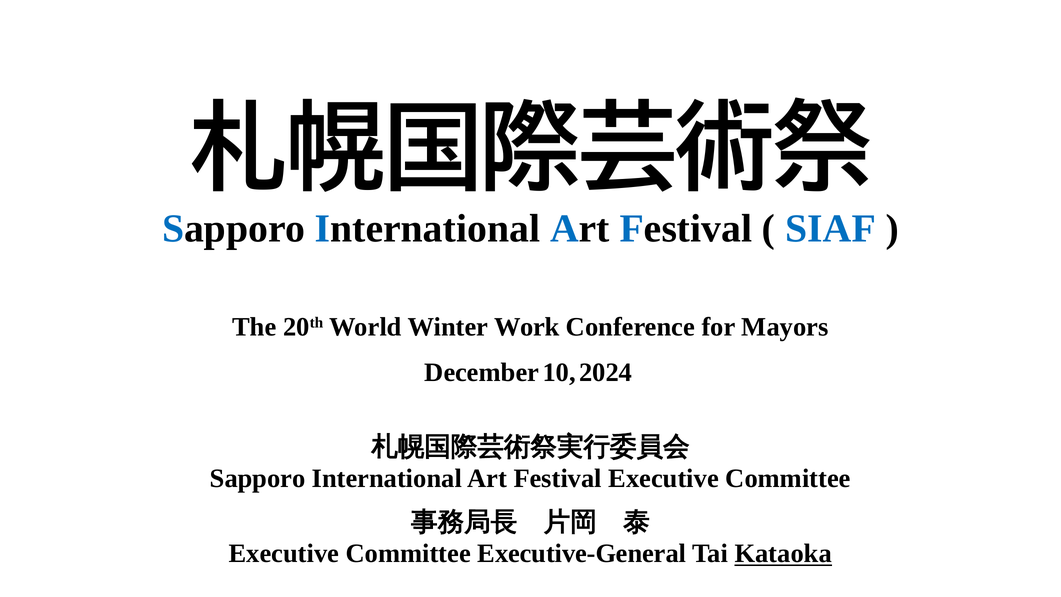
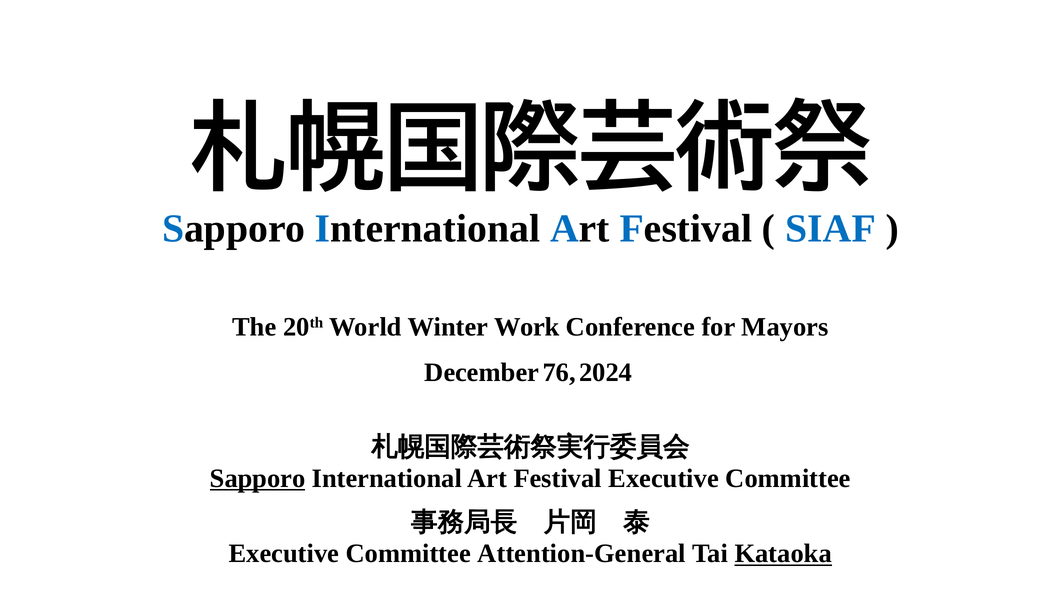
10: 10 -> 76 (559, 372)
Sapporo underline: none -> present (258, 478)
Executive-General: Executive-General -> Attention-General (582, 554)
